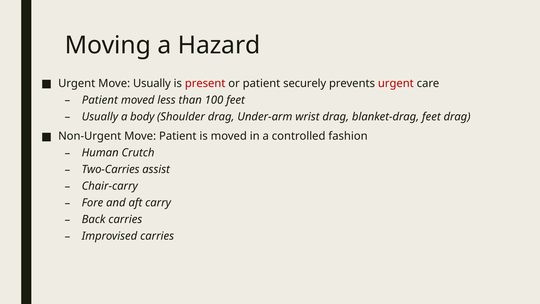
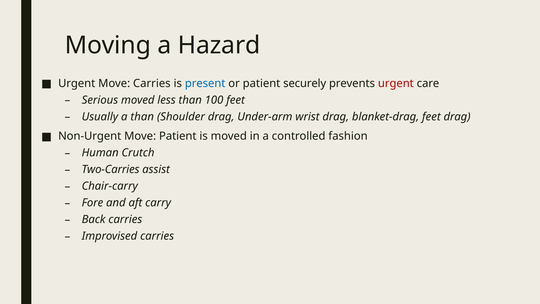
Move Usually: Usually -> Carries (152, 83)
present colour: red -> blue (205, 83)
Patient: Patient -> Serious (100, 100)
a body: body -> than (142, 117)
